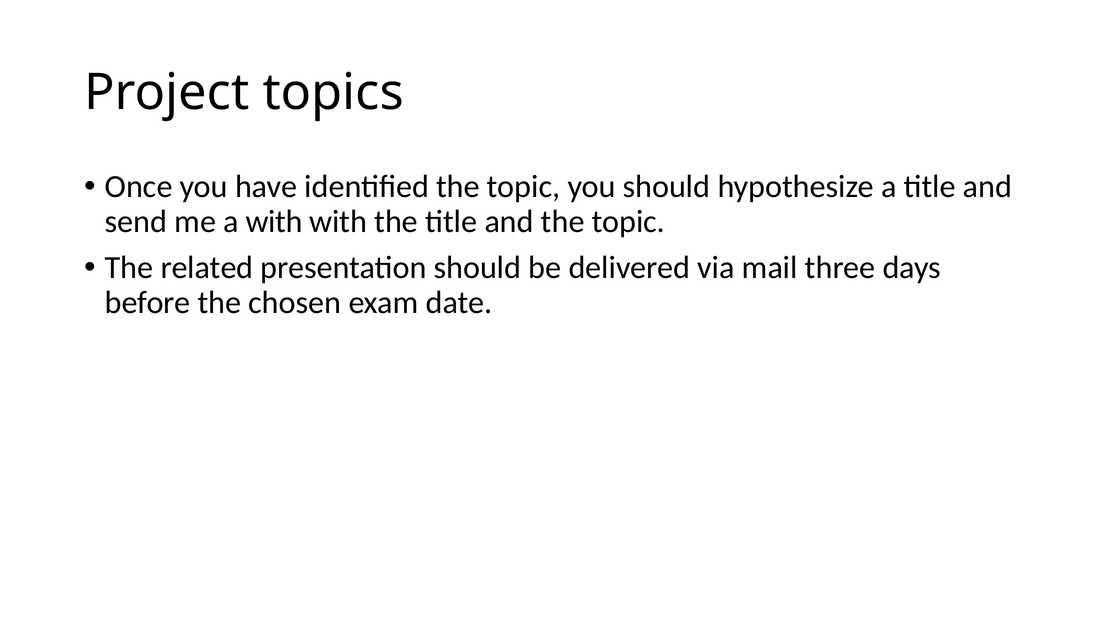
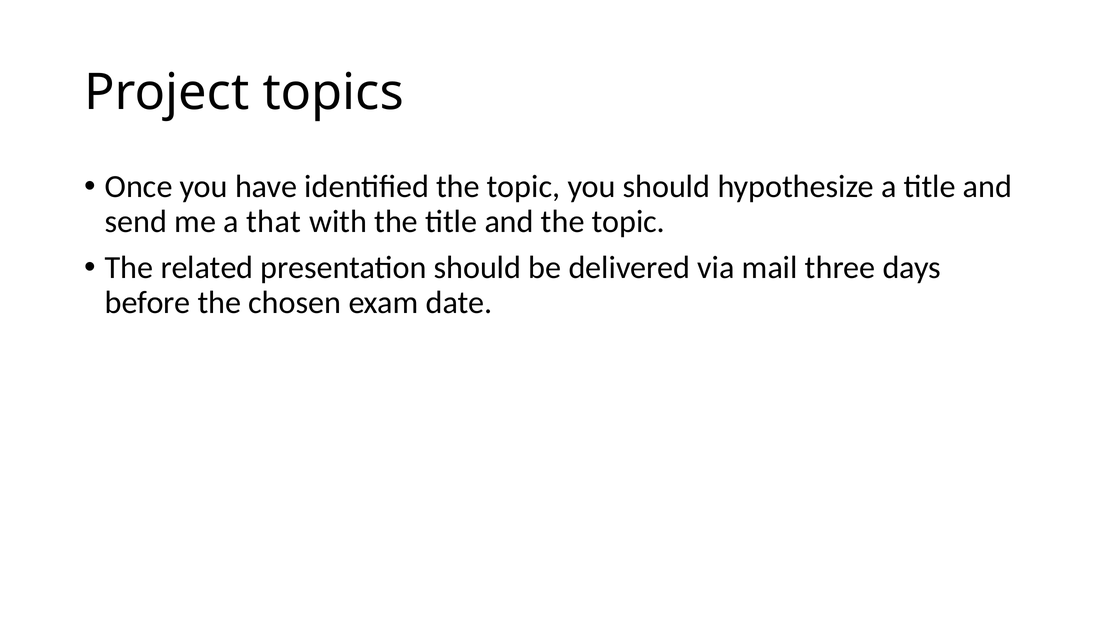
a with: with -> that (274, 221)
